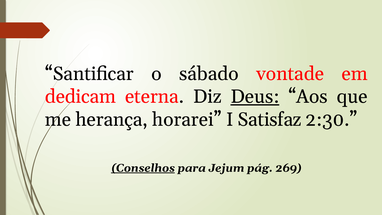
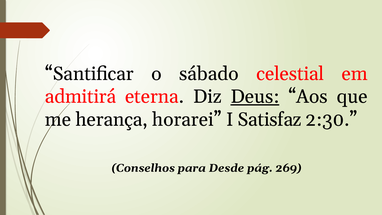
vontade: vontade -> celestial (290, 74)
dedicam: dedicam -> admitirá (81, 97)
Conselhos underline: present -> none (143, 168)
Jejum: Jejum -> Desde (226, 168)
